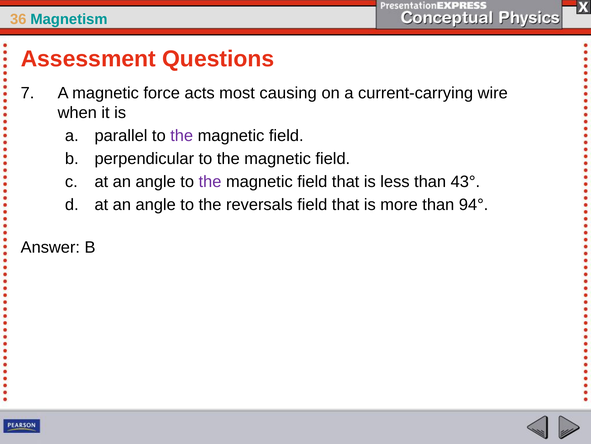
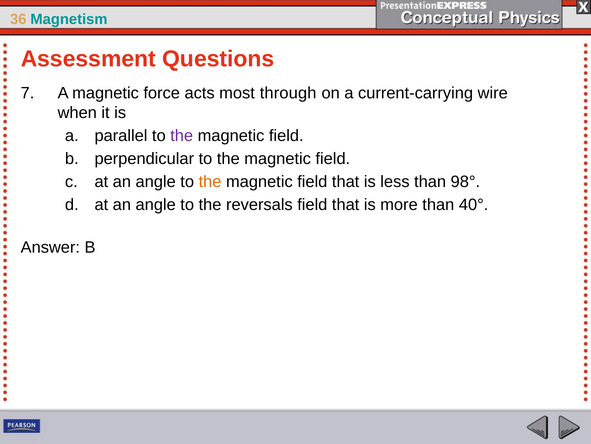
causing: causing -> through (288, 93)
the colour: purple -> orange (210, 181)
43°: 43° -> 98° (465, 181)
94°: 94° -> 40° (474, 204)
